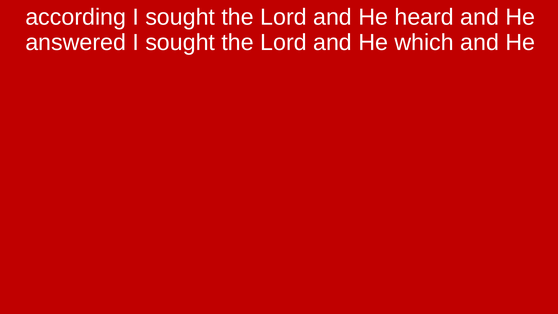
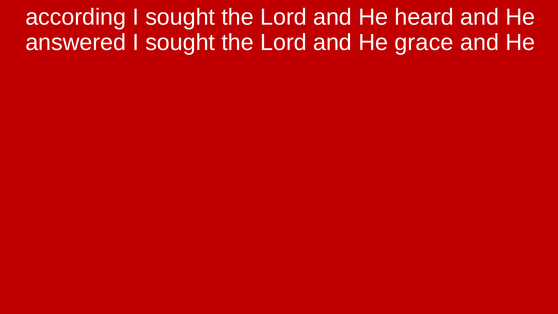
which: which -> grace (424, 42)
